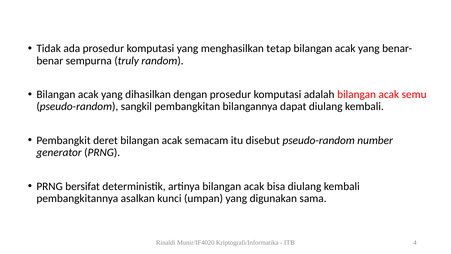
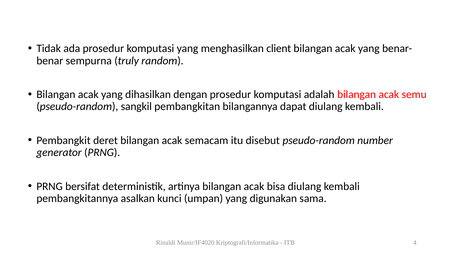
tetap: tetap -> client (279, 48)
